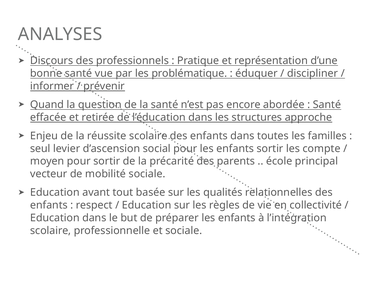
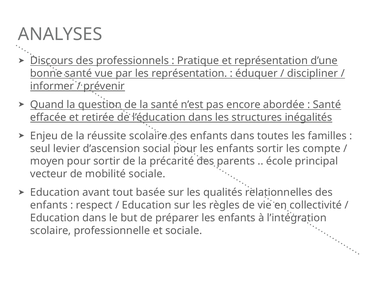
les problématique: problématique -> représentation (189, 73)
approche: approche -> inégalités (308, 117)
